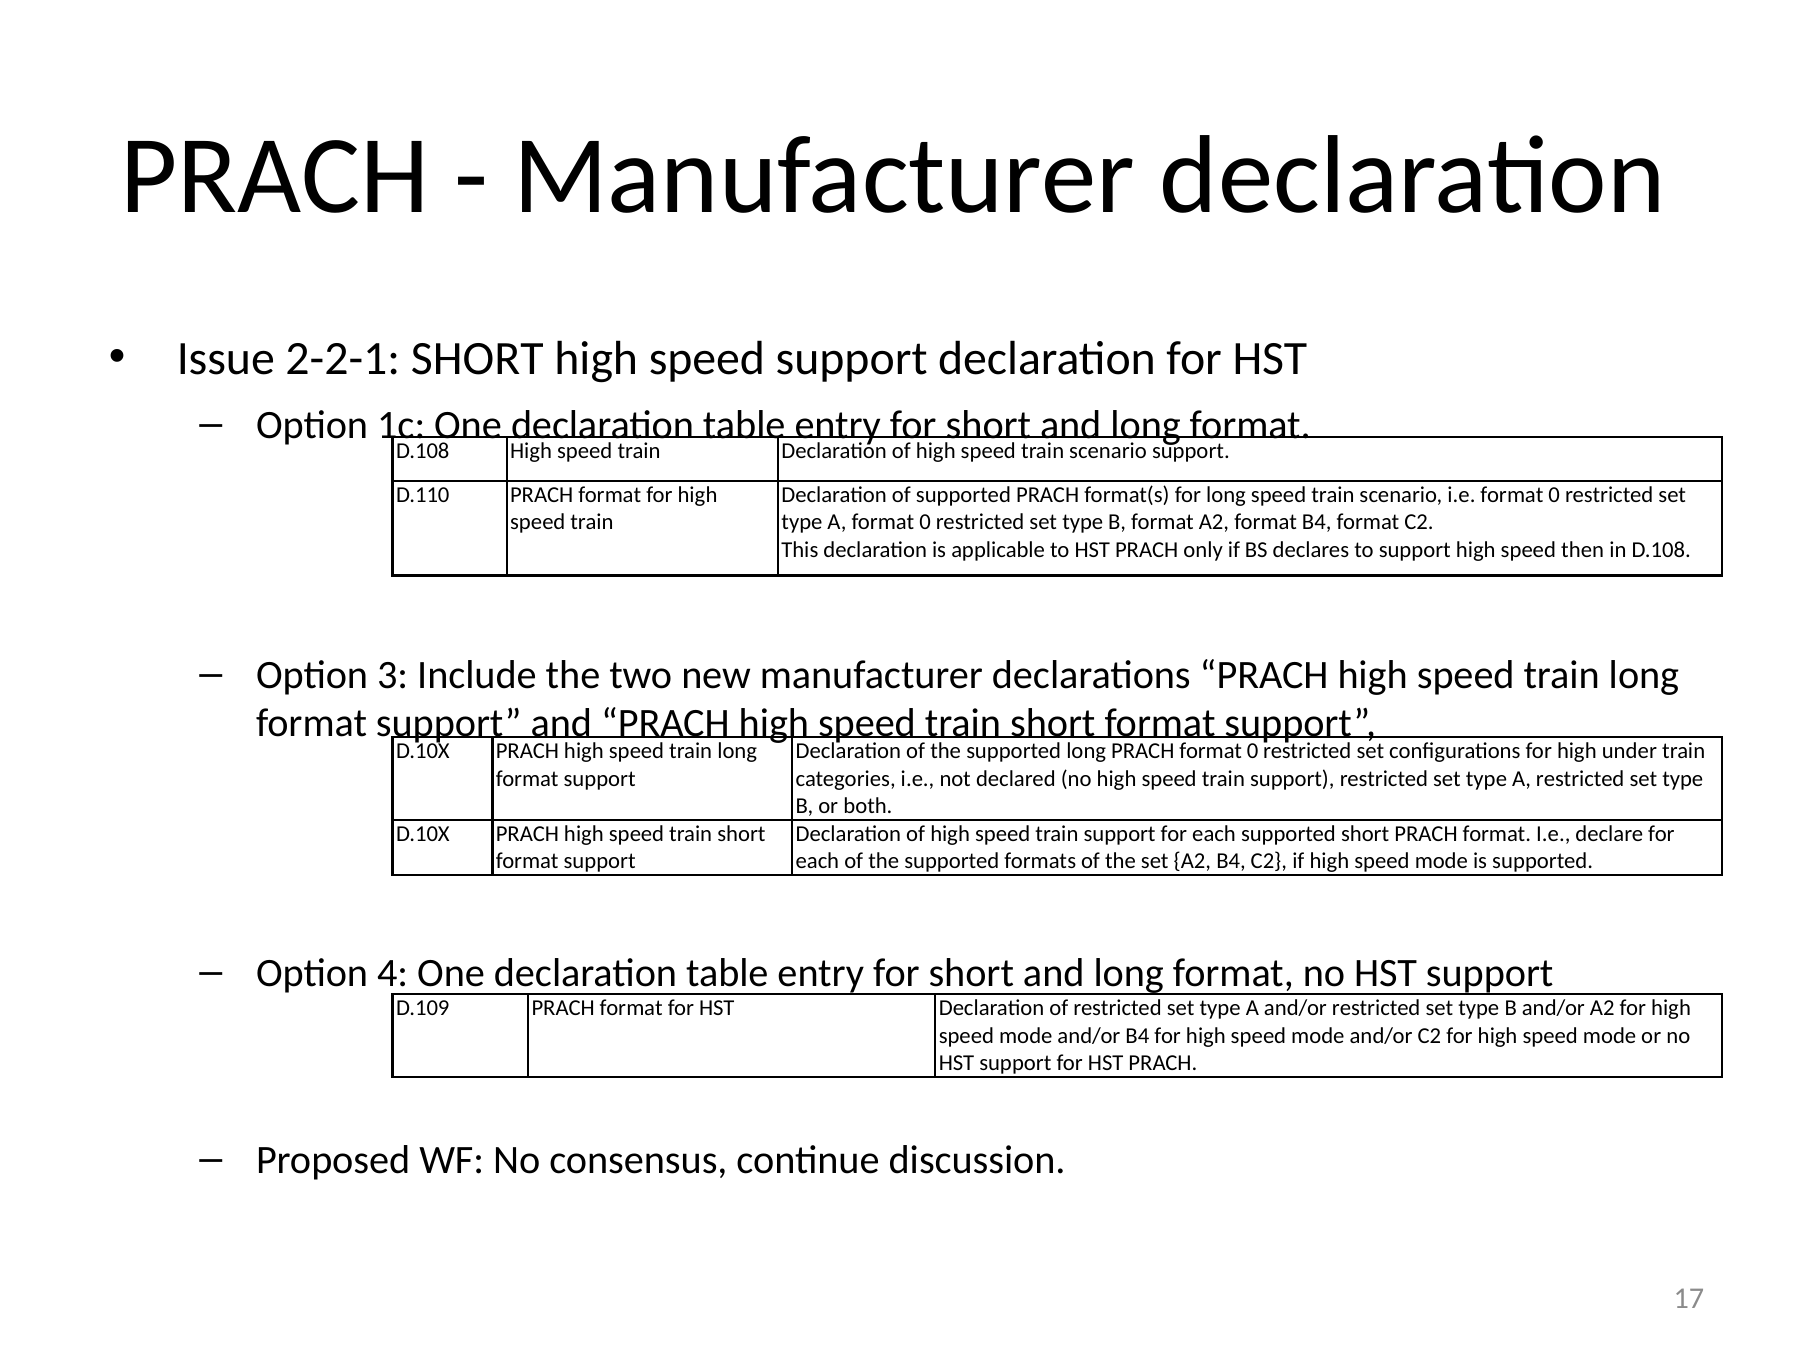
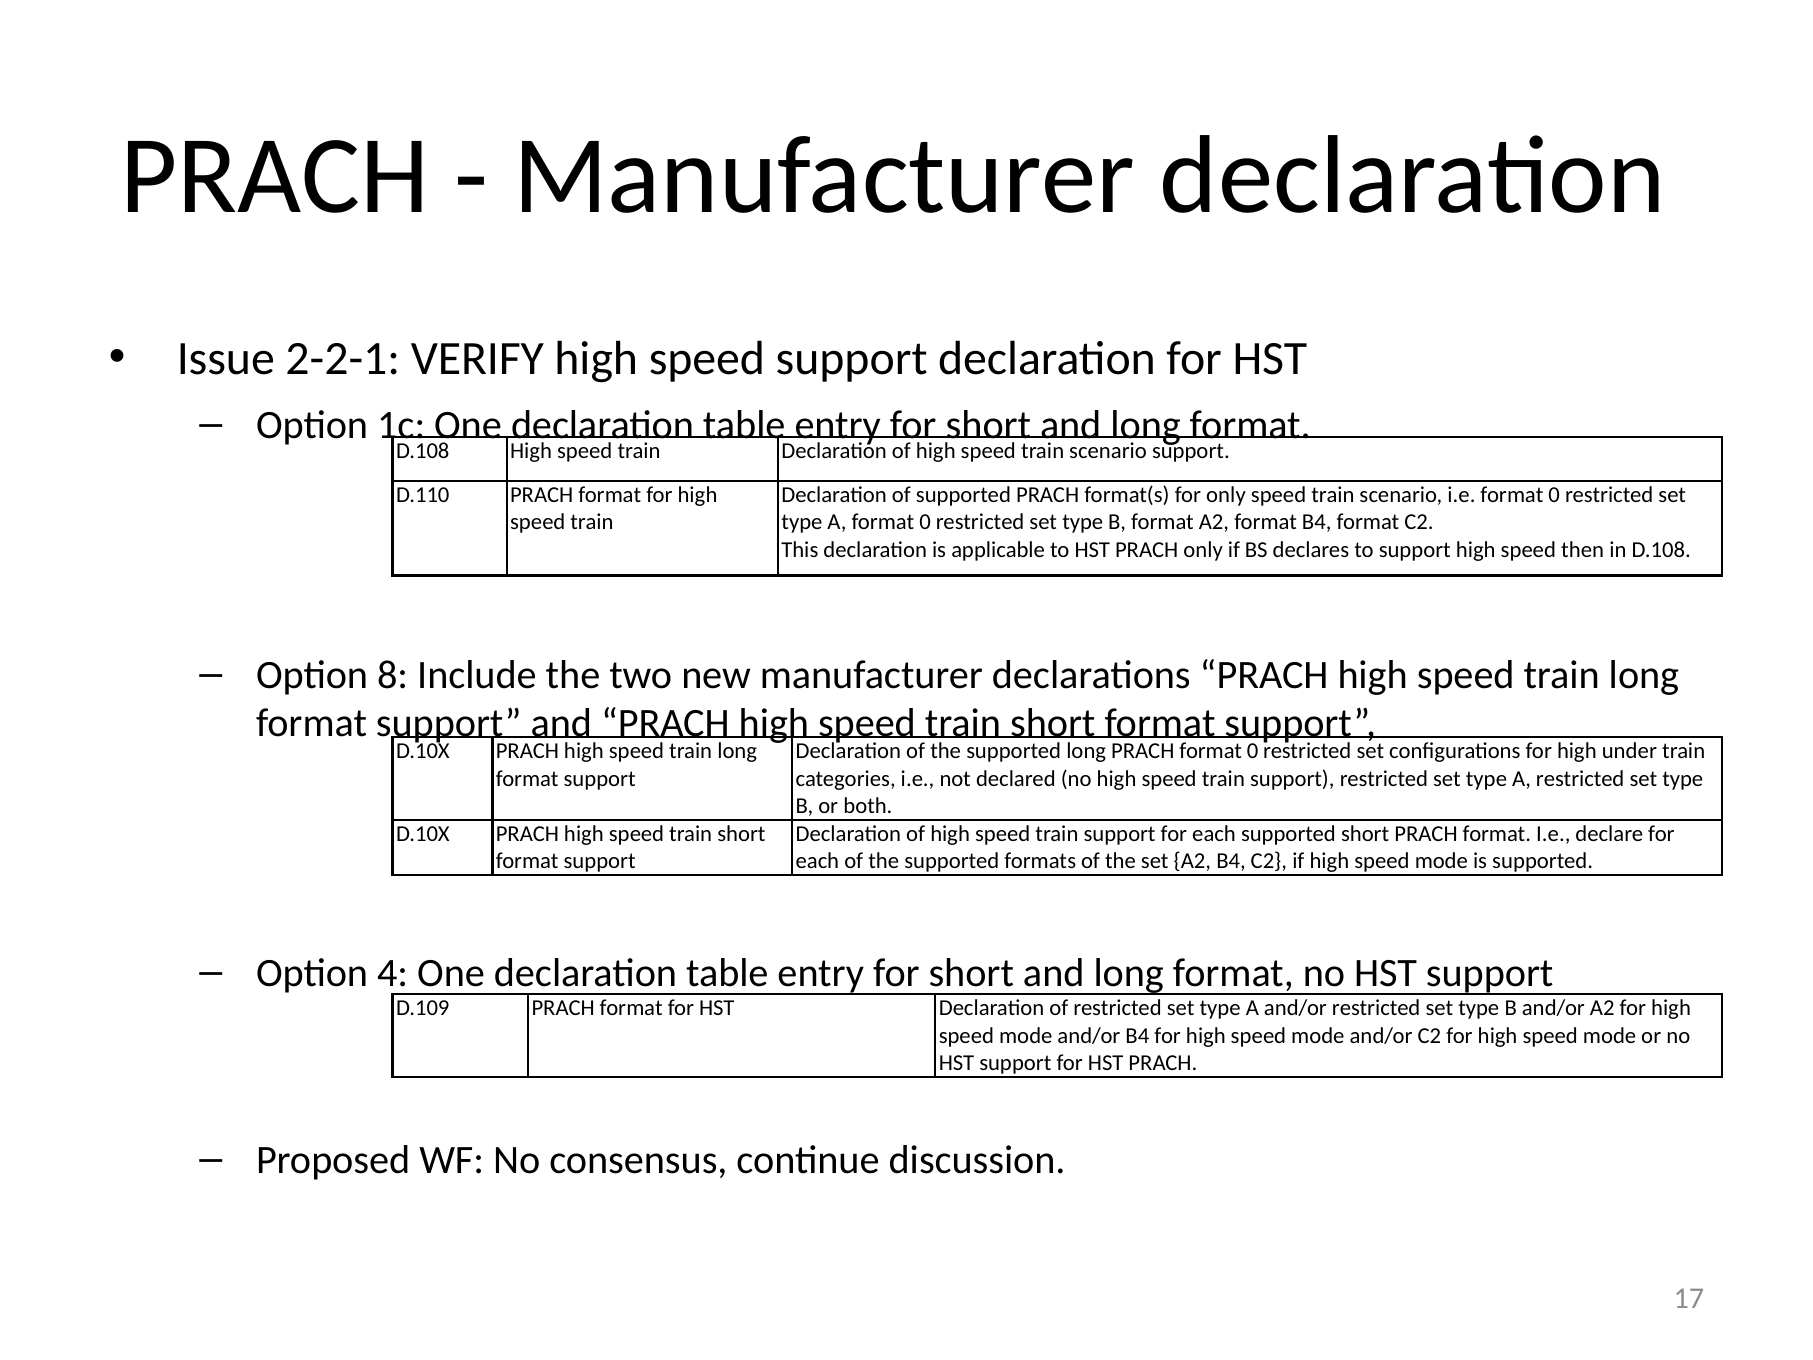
2-2-1 SHORT: SHORT -> VERIFY (477, 358)
for long: long -> only (1226, 495)
3: 3 -> 8 (393, 675)
